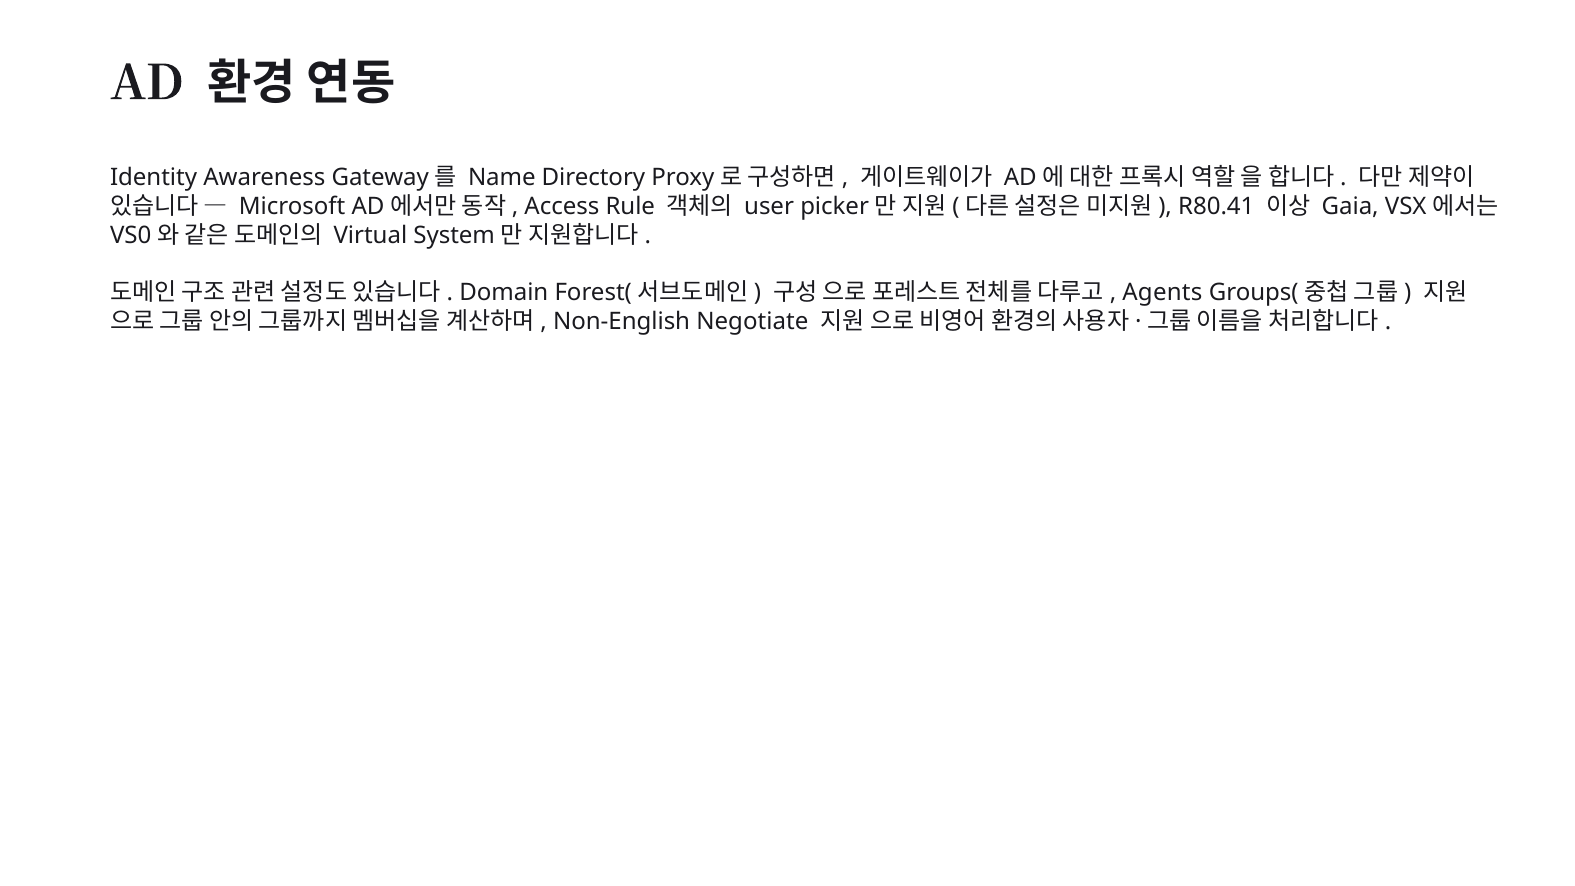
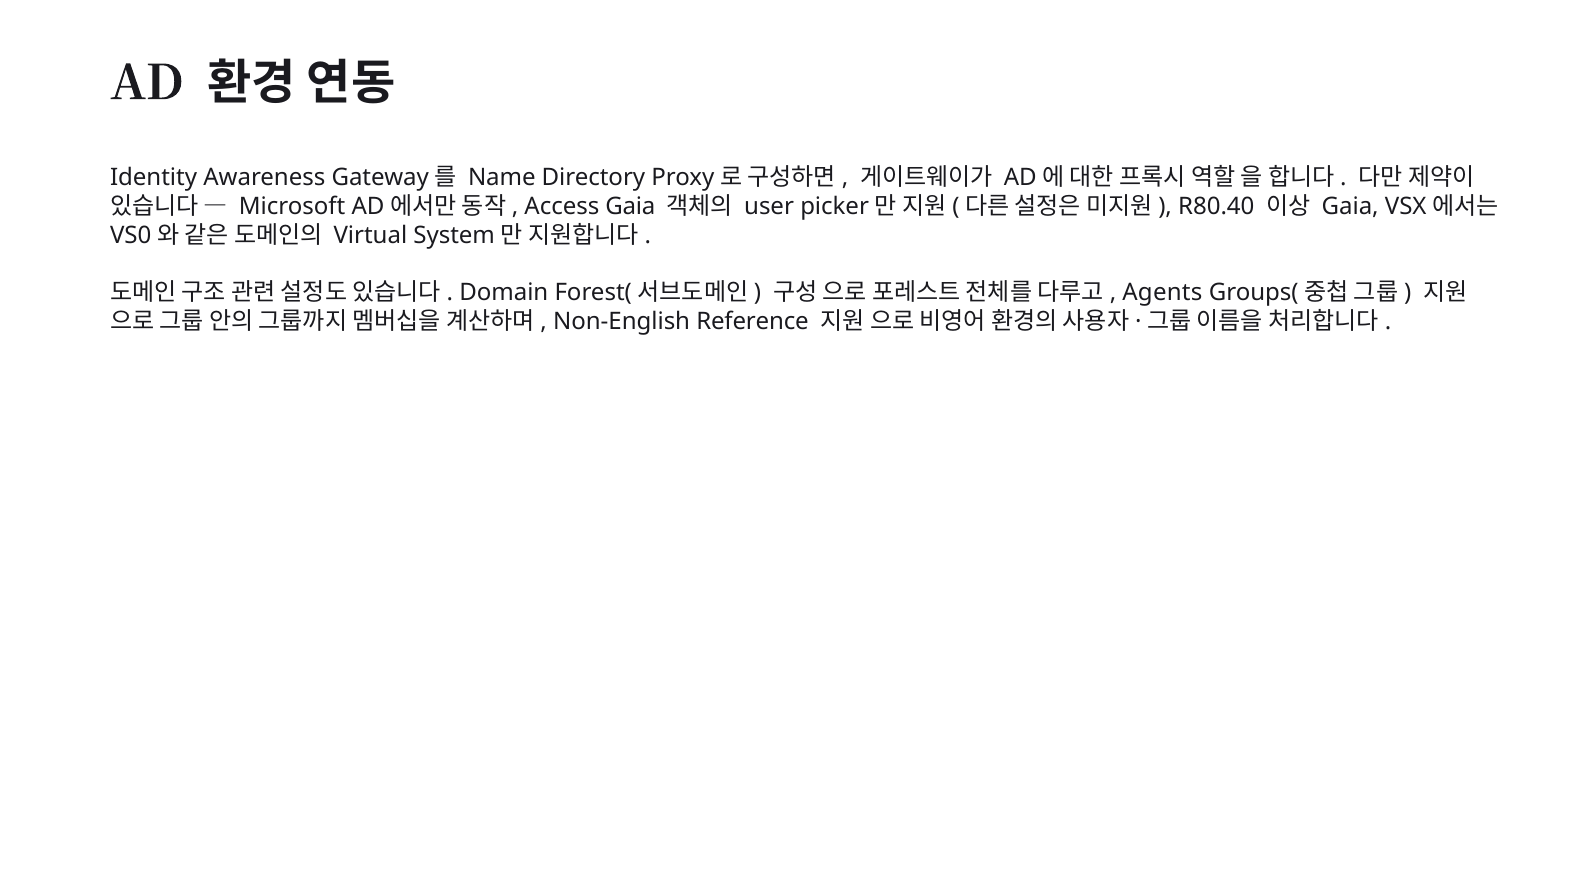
Access Rule: Rule -> Gaia (630, 206)
R80.41: R80.41 -> R80.40 (1216, 206)
Negotiate: Negotiate -> Reference (753, 322)
